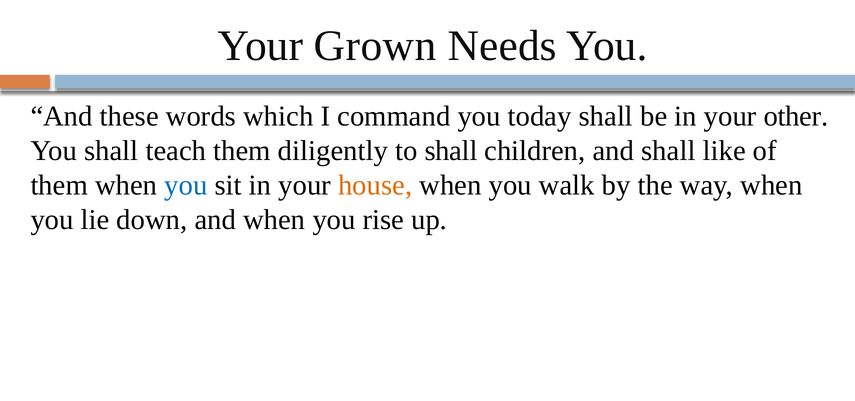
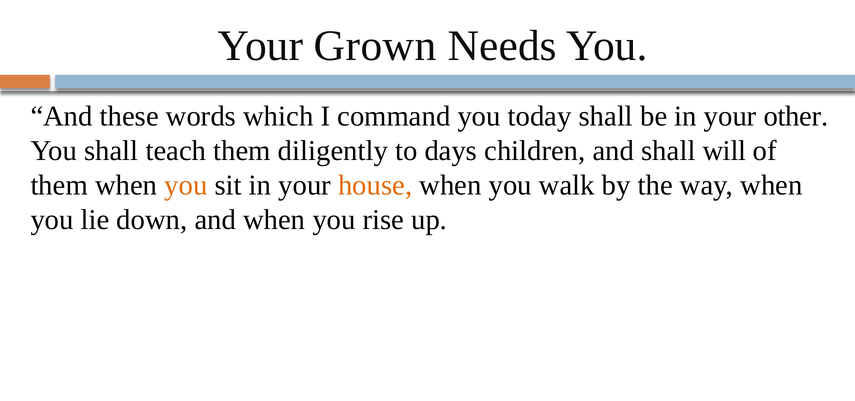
to shall: shall -> days (451, 151)
like: like -> will (724, 151)
you colour: blue -> orange (186, 185)
